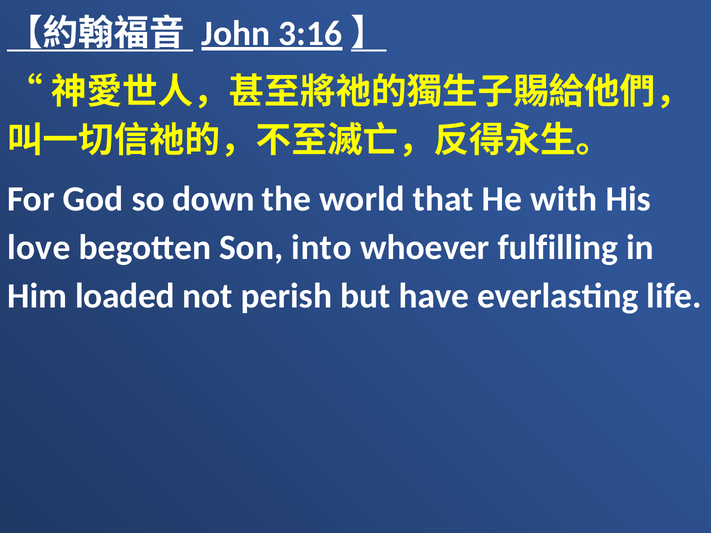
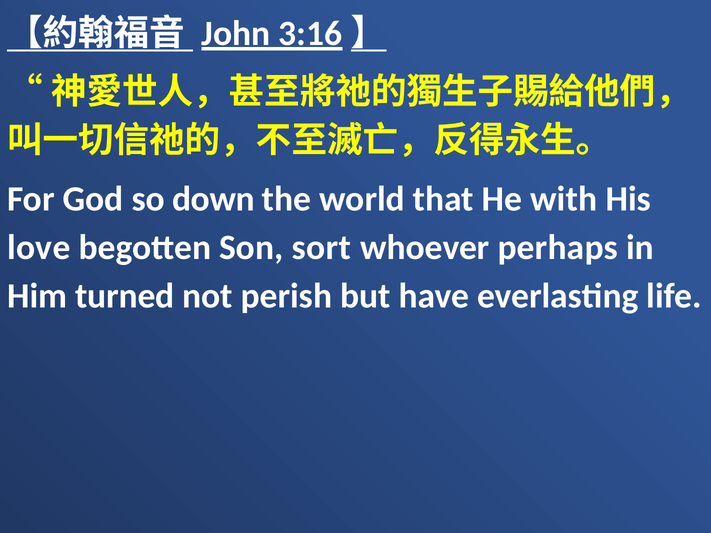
into: into -> sort (322, 248)
fulfilling: fulfilling -> perhaps (558, 248)
loaded: loaded -> turned (125, 296)
